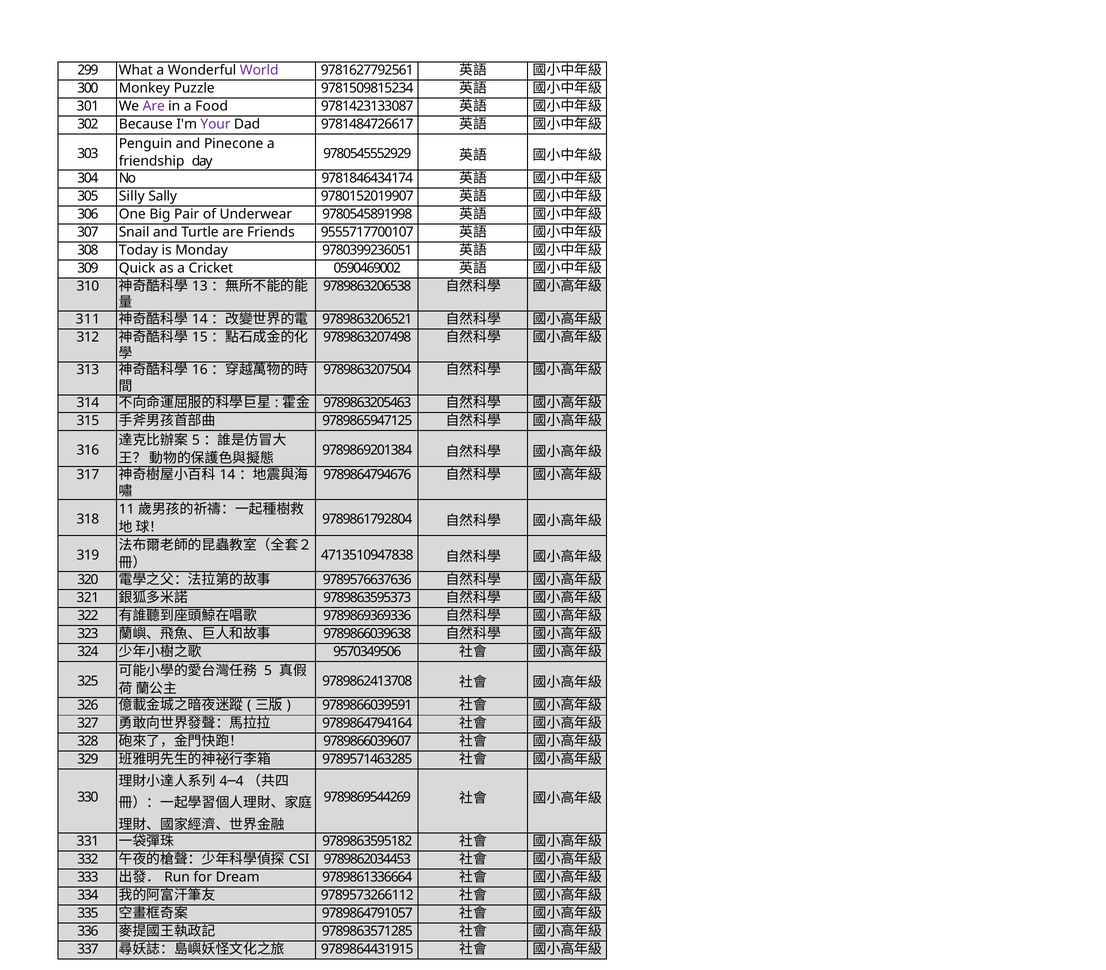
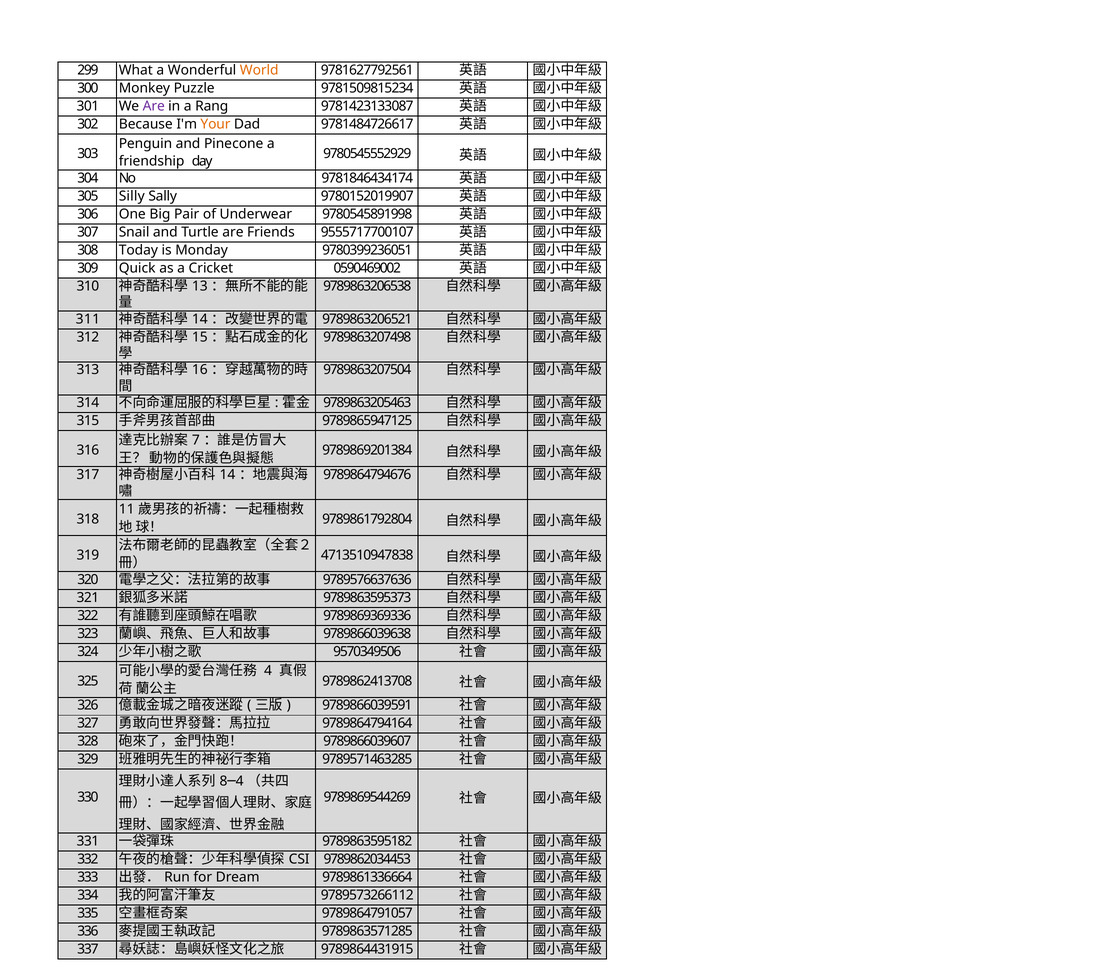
World colour: purple -> orange (259, 70)
Food: Food -> Rang (212, 106)
Your colour: purple -> orange (215, 124)
5: 5 -> 7 (196, 440)
5: 5 -> 4 (268, 671)
4: 4 -> 8 (223, 781)
